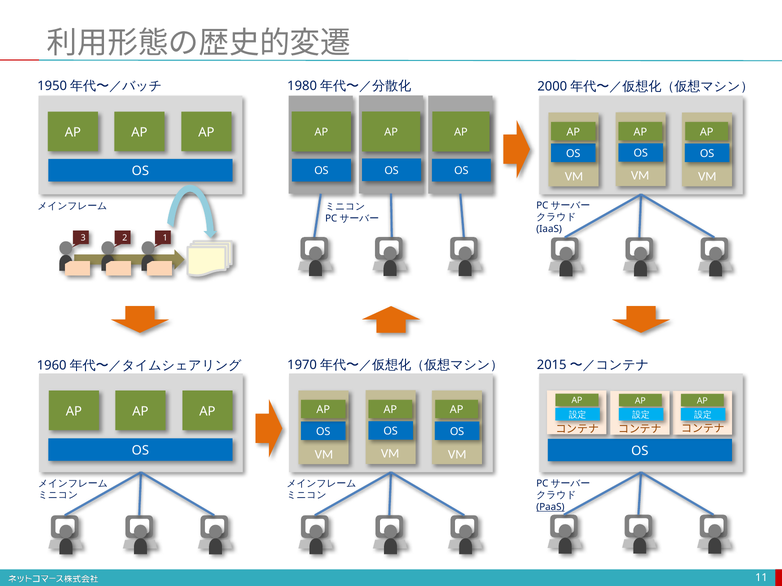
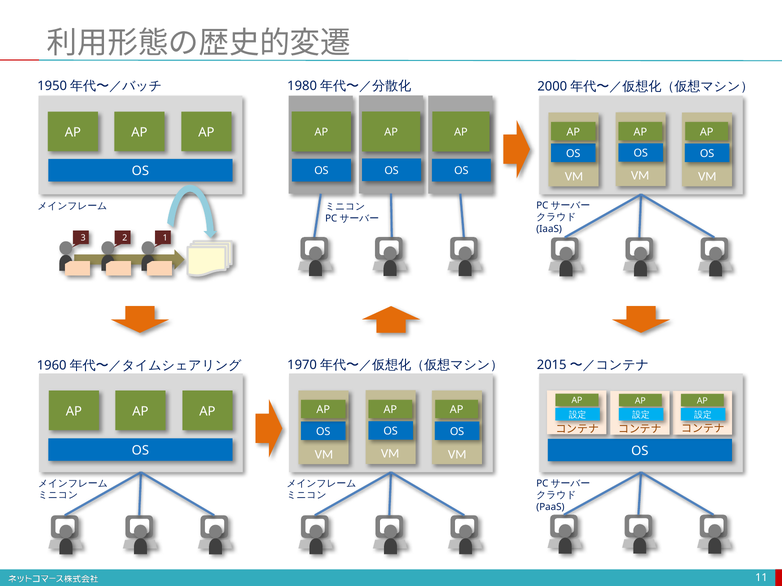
PaaS underline: present -> none (550, 507)
